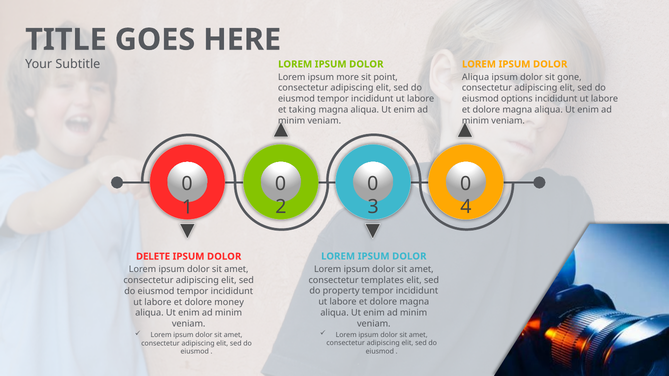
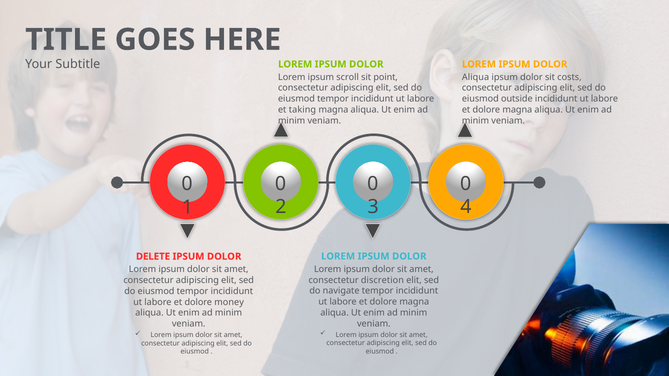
more: more -> scroll (348, 77)
gone: gone -> costs (569, 77)
options: options -> outside (517, 99)
templates: templates -> discretion (382, 280)
property: property -> navigate (341, 291)
